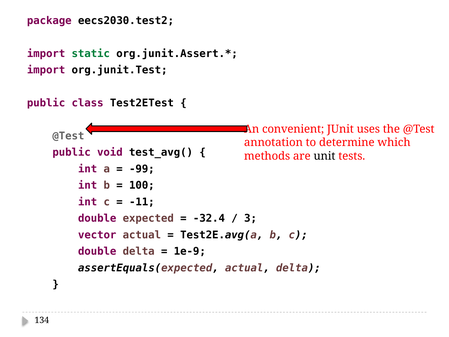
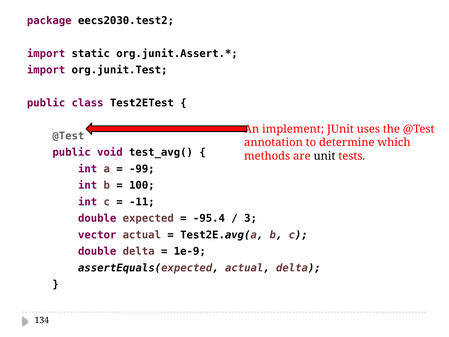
static colour: green -> black (91, 54)
convenient: convenient -> implement (293, 129)
-32.4: -32.4 -> -95.4 (209, 218)
